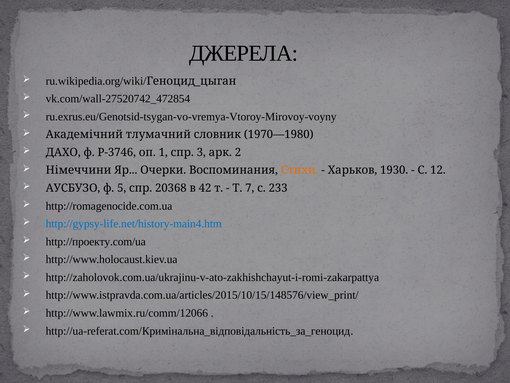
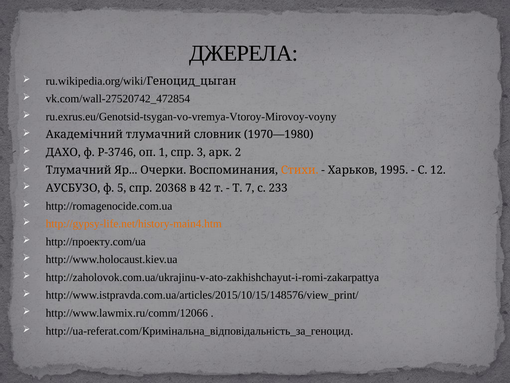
Німеччини: Німеччини -> Тлумачний (79, 170)
1930: 1930 -> 1995 (394, 170)
http://gypsy-life.net/history-main4.htm colour: blue -> orange (134, 224)
